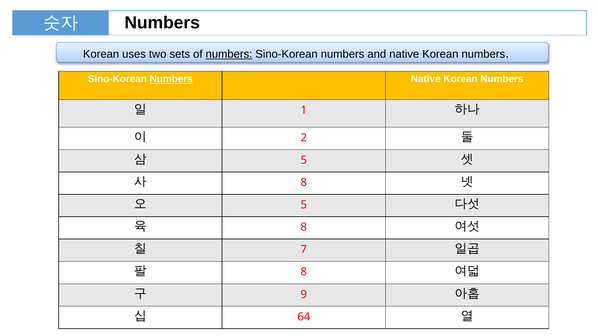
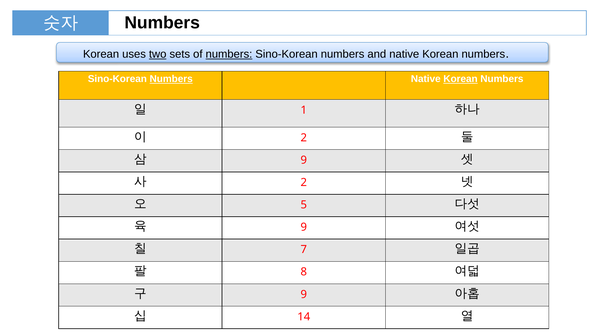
two underline: none -> present (158, 54)
Korean underline: none -> present (461, 79)
5: 5 -> 9 (304, 160)
8: 8 -> 2 (304, 183)
8: 8 -> 9 (304, 227)
64: 64 -> 14 (304, 317)
